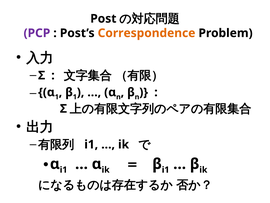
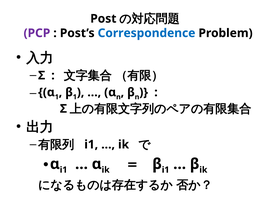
Correspondence colour: orange -> blue (147, 33)
